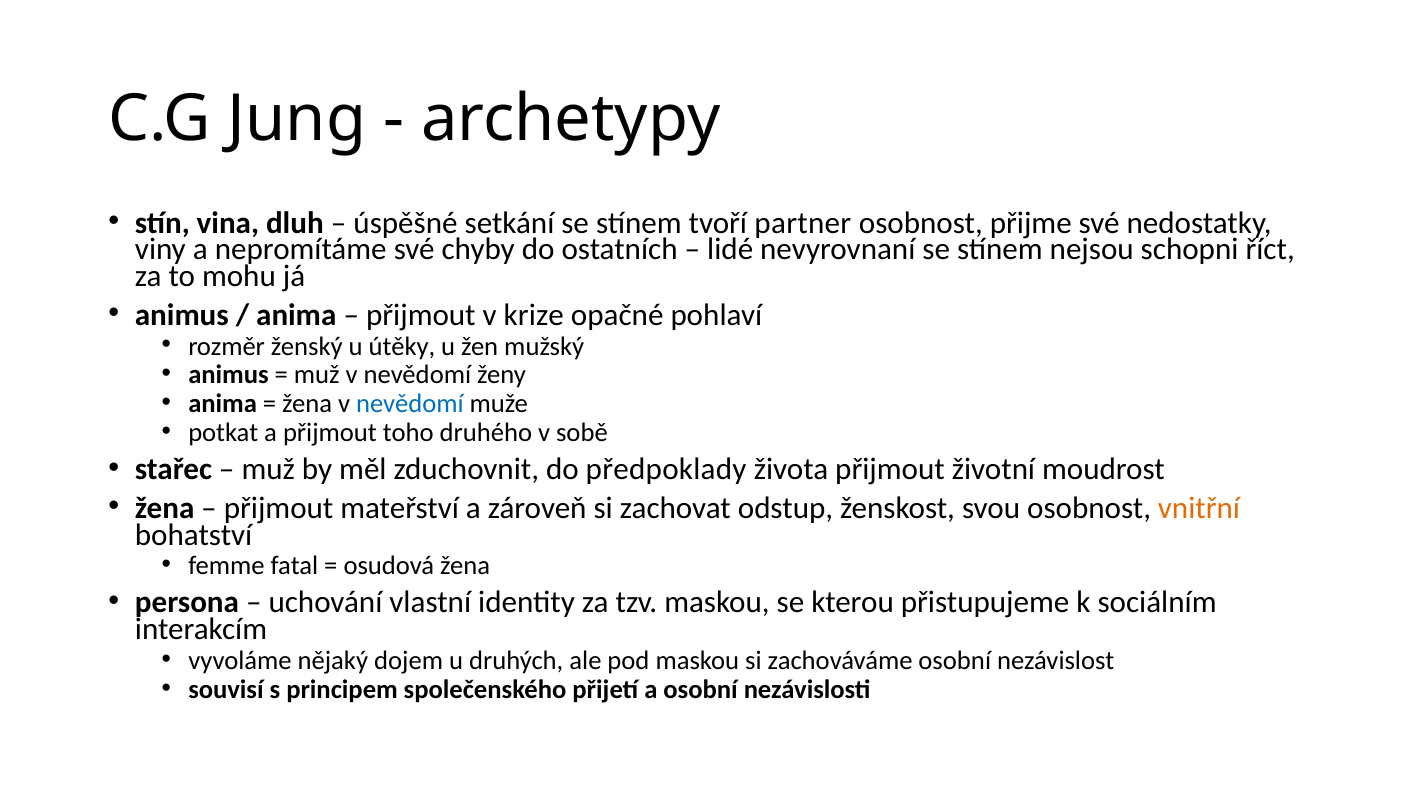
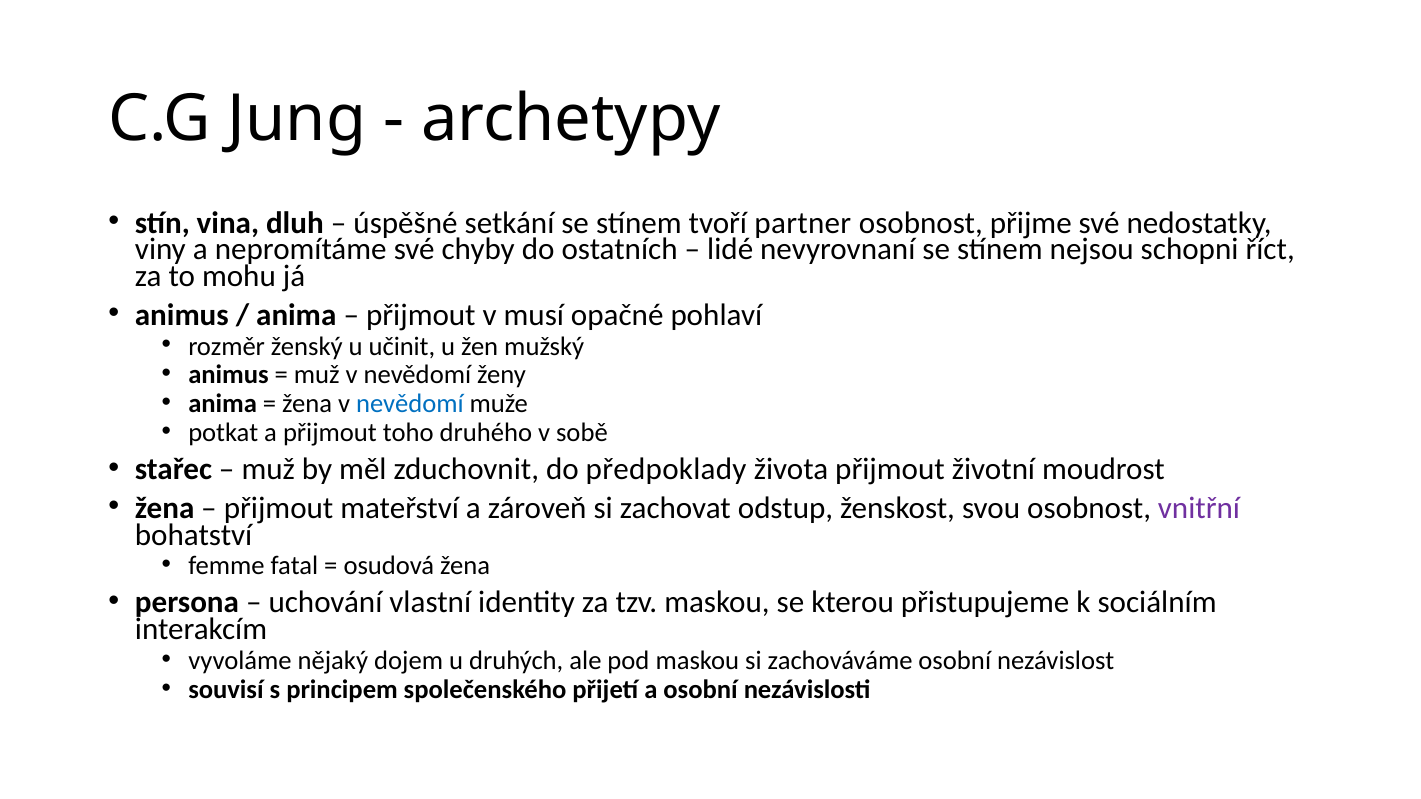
krize: krize -> musí (534, 315)
útěky: útěky -> učinit (402, 346)
vnitřní colour: orange -> purple (1199, 508)
